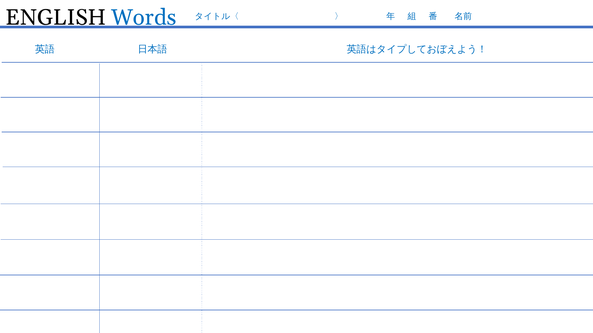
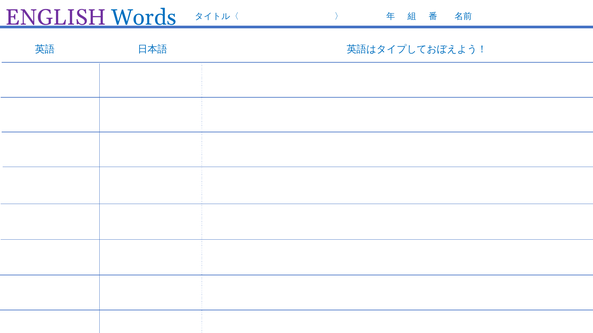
ENGLISH colour: black -> purple (56, 18)
